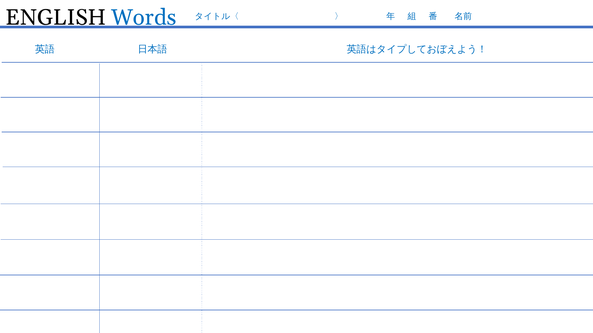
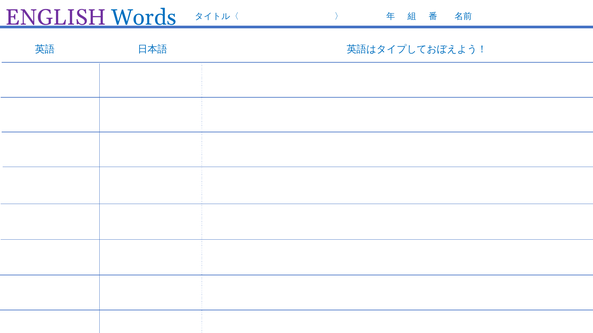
ENGLISH colour: black -> purple (56, 18)
